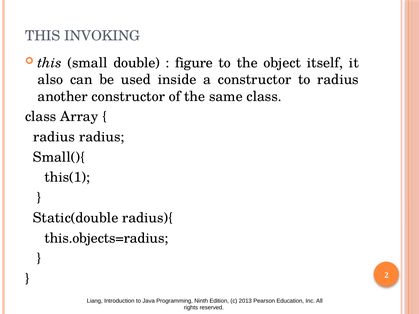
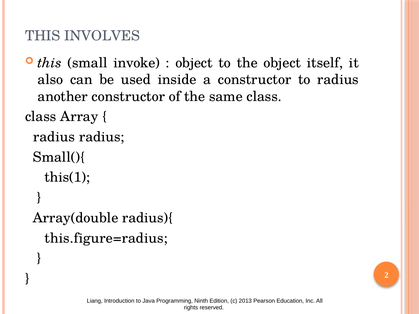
INVOKING: INVOKING -> INVOLVES (102, 36)
double: double -> invoke (137, 63)
figure: figure -> object (194, 63)
Static(double: Static(double -> Array(double (76, 218)
this.objects=radius: this.objects=radius -> this.figure=radius (106, 238)
